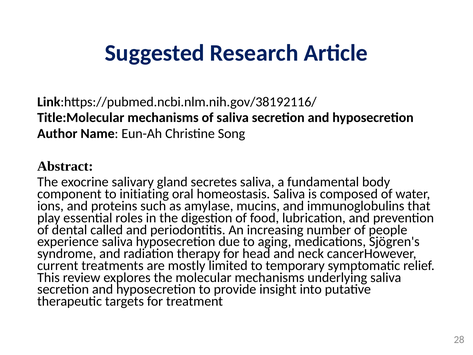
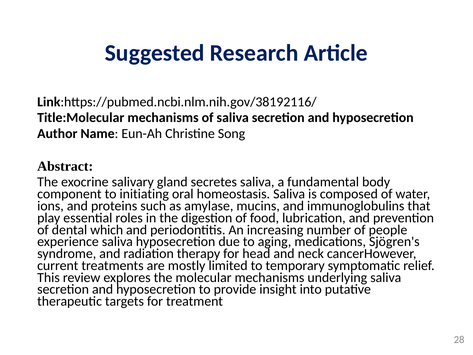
called: called -> which (107, 230)
